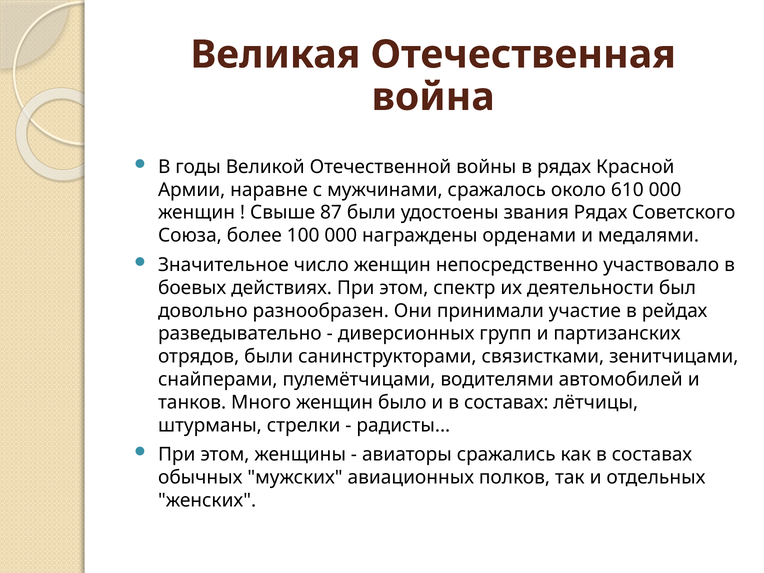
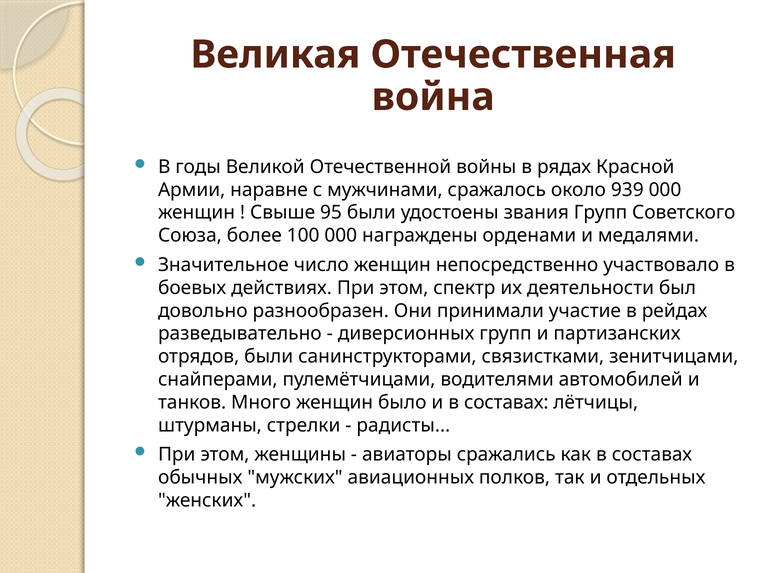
610: 610 -> 939 (627, 190)
87: 87 -> 95 (331, 213)
звания Рядах: Рядах -> Групп (601, 213)
